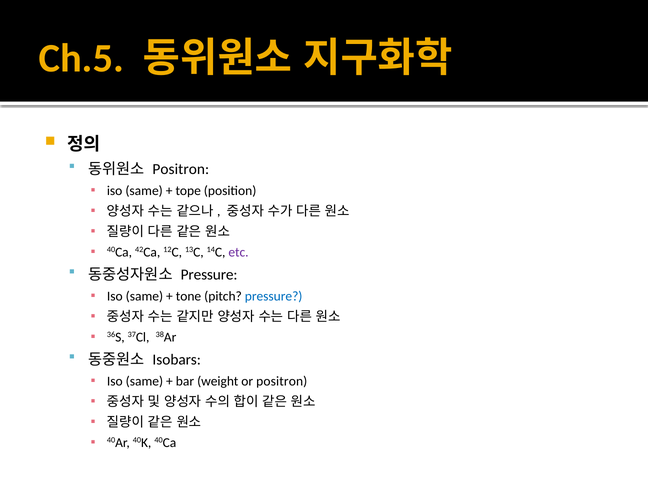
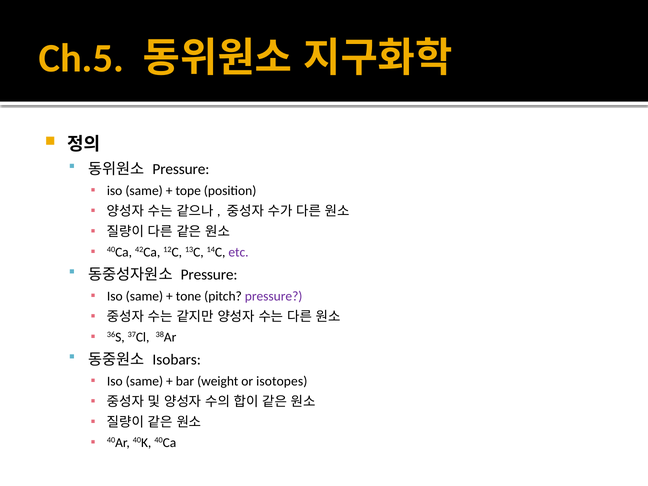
Positron: Positron -> Pressure (181, 169)
pressure colour: blue -> purple (274, 296)
or positron: positron -> isotopes (282, 381)
